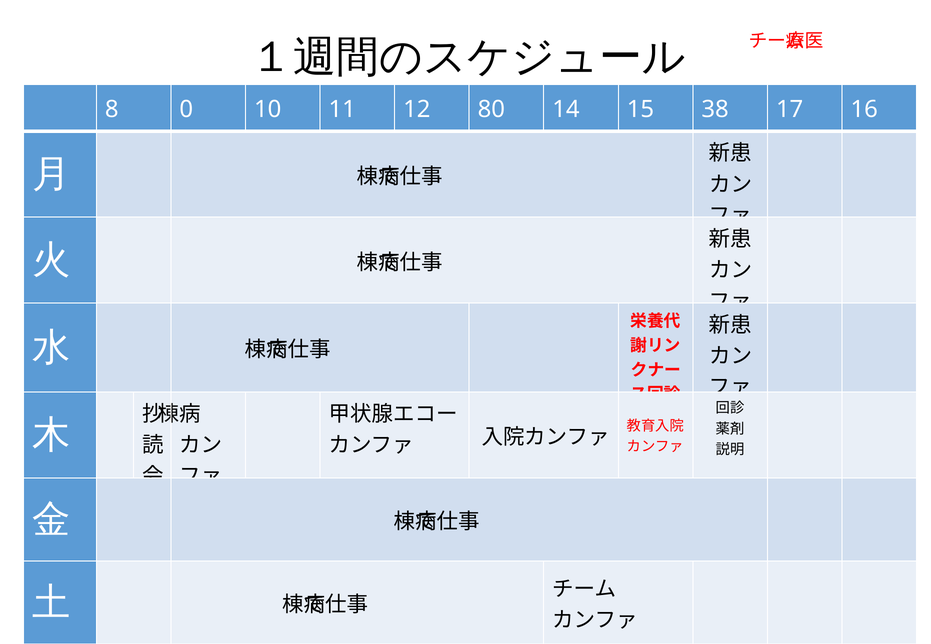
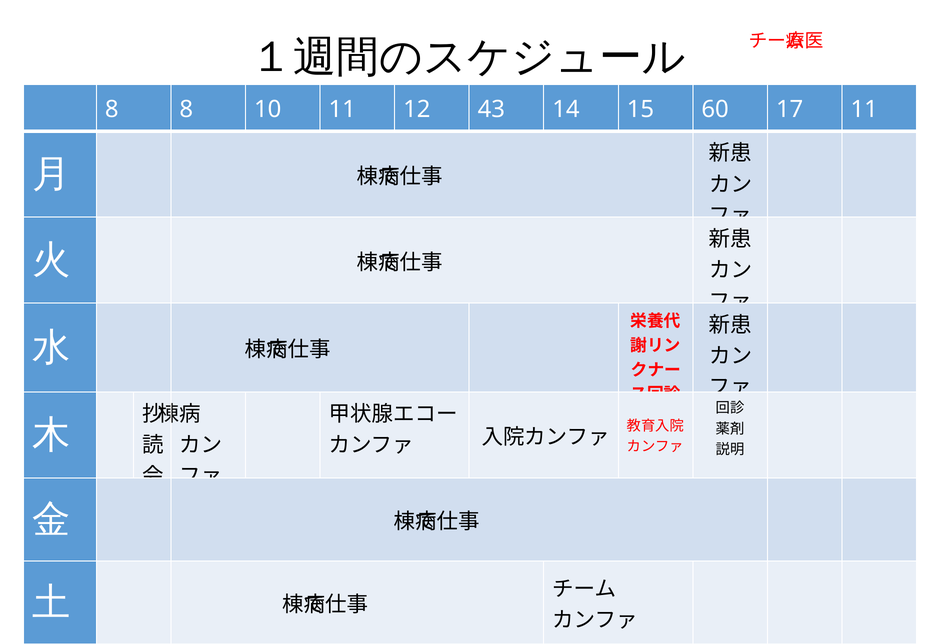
8 0: 0 -> 8 (186, 109)
80: 80 -> 43 (491, 109)
38: 38 -> 60 (715, 109)
17 16: 16 -> 11 (864, 109)
